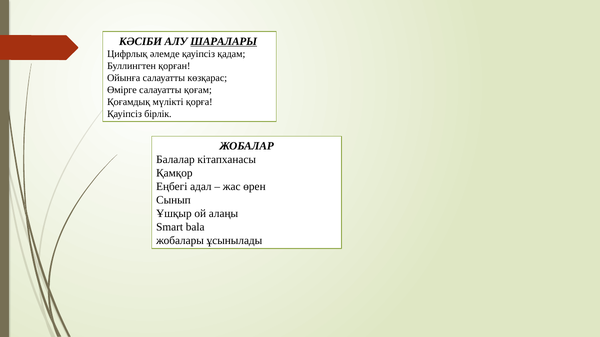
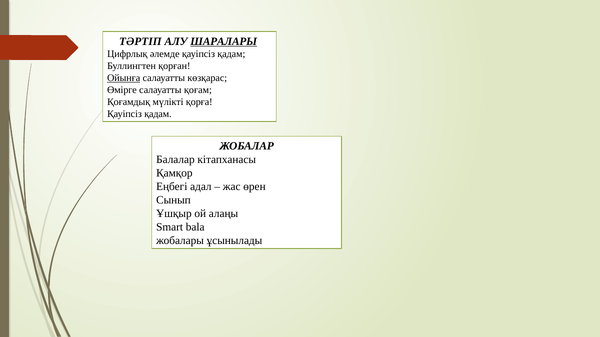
КӘСІБИ: КӘСІБИ -> ТӘРТІП (140, 41)
Ойынға underline: none -> present (124, 78)
бірлік: бірлік -> қадам (158, 114)
